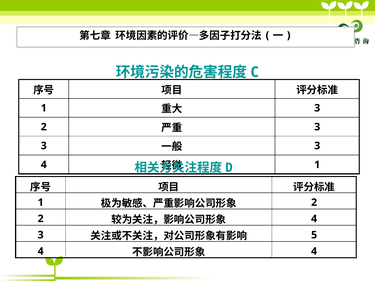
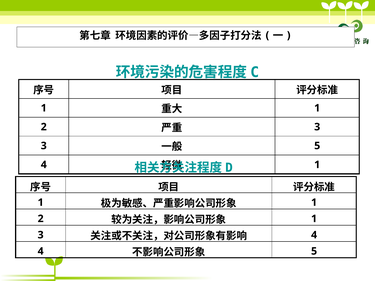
3: 3 -> 1 (317, 108)
3: 3 -> 5 (317, 146)
2: 2 -> 1 (314, 203)
4: 4 -> 1 (314, 219)
5: 5 -> 4 (314, 235)
4: 4 -> 5 (314, 251)
